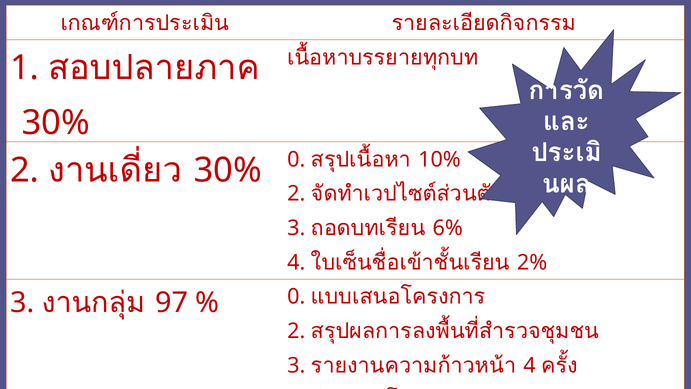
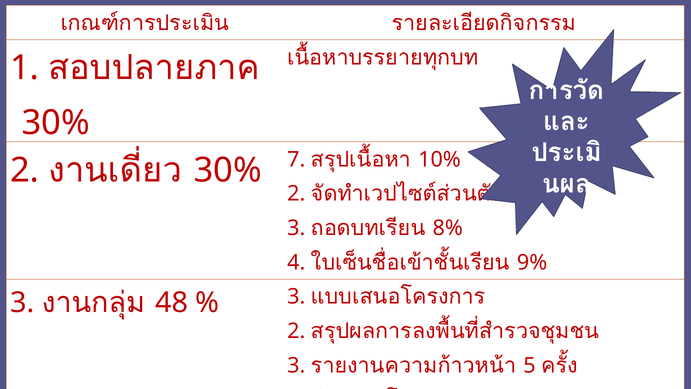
30% 0: 0 -> 7 (296, 159)
6%: 6% -> 8% (448, 228)
2%: 2% -> 9% (532, 262)
97: 97 -> 48 (172, 302)
0: 0 -> 3 (296, 297)
4: 4 -> 5 (530, 365)
